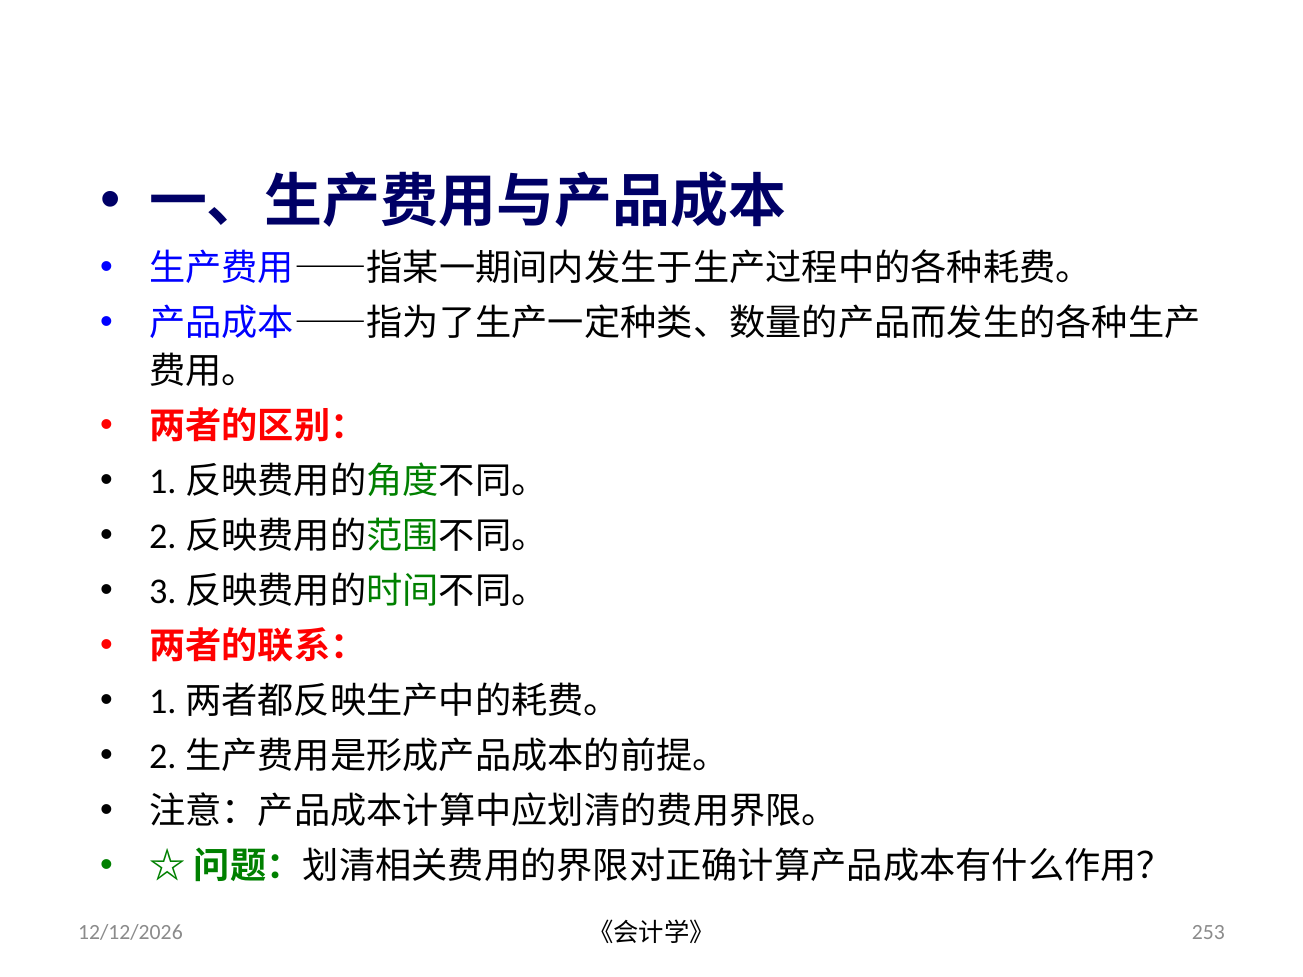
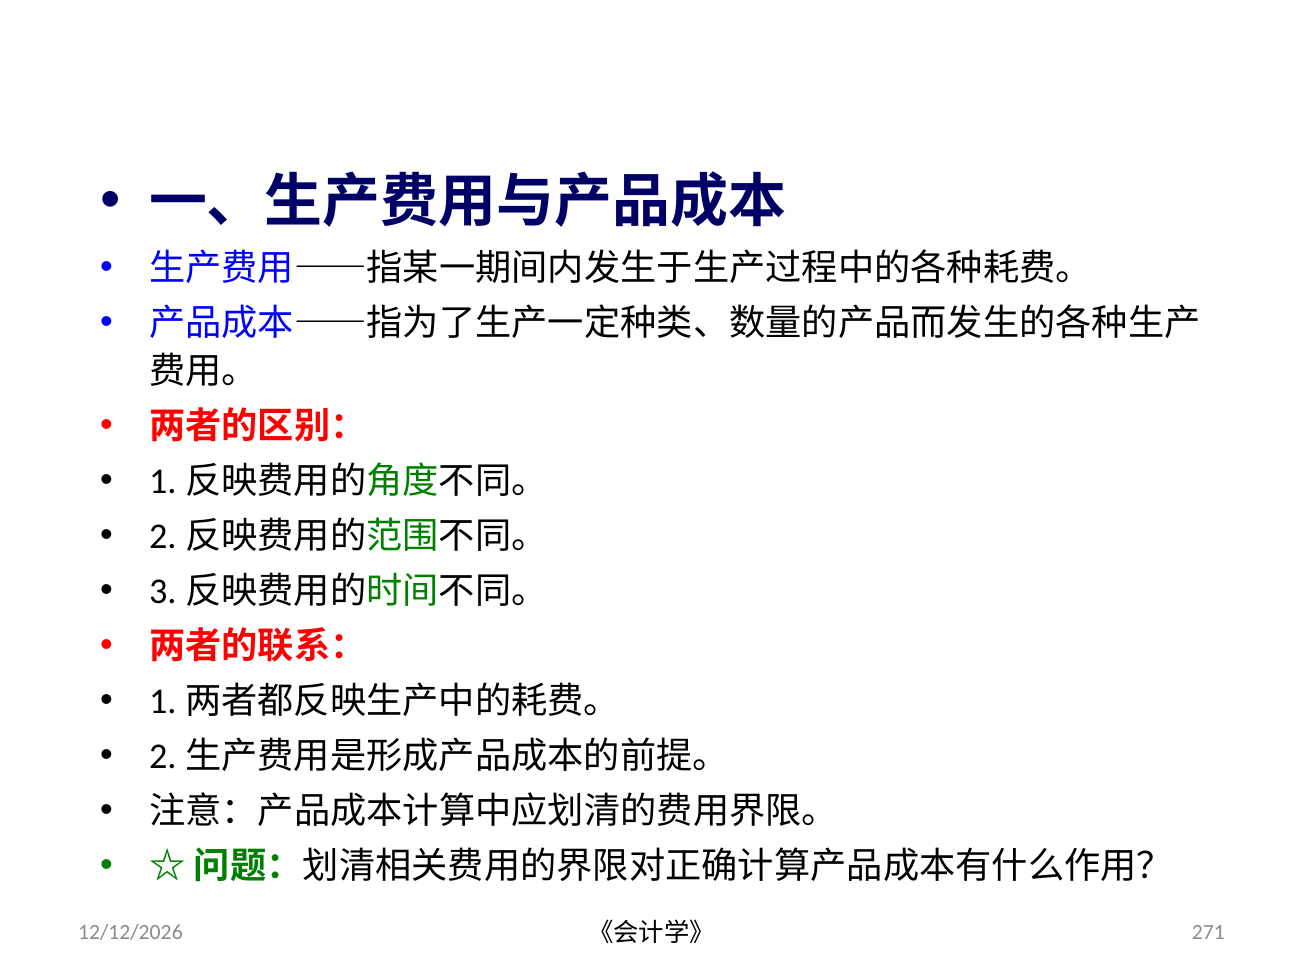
253: 253 -> 271 (1208, 933)
